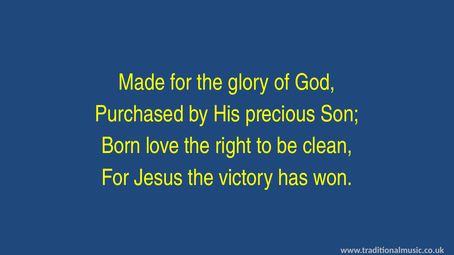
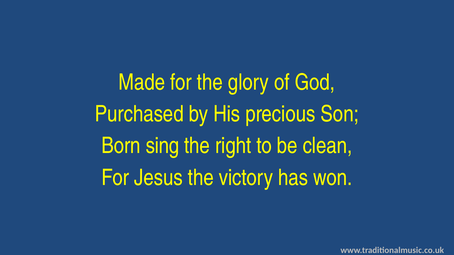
love: love -> sing (162, 146)
